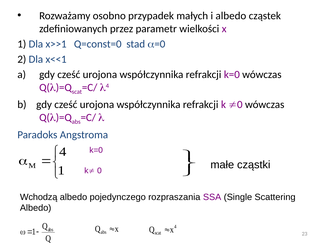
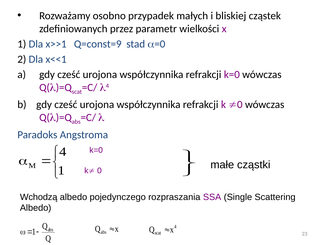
i albedo: albedo -> bliskiej (231, 16)
Q=const=0: Q=const=0 -> Q=const=9 (98, 44)
